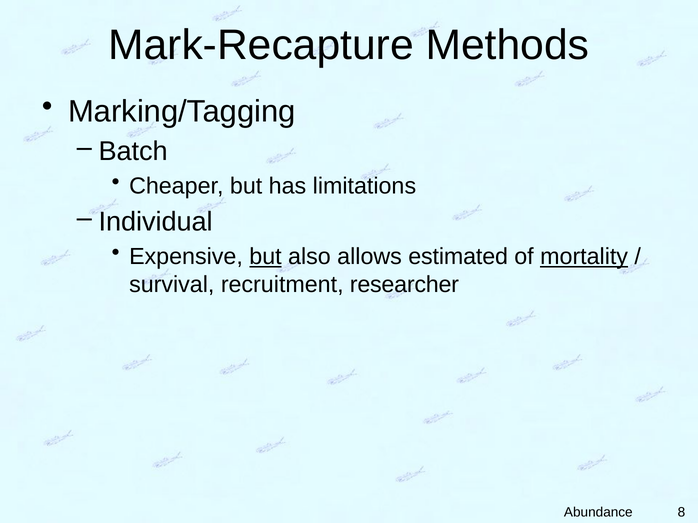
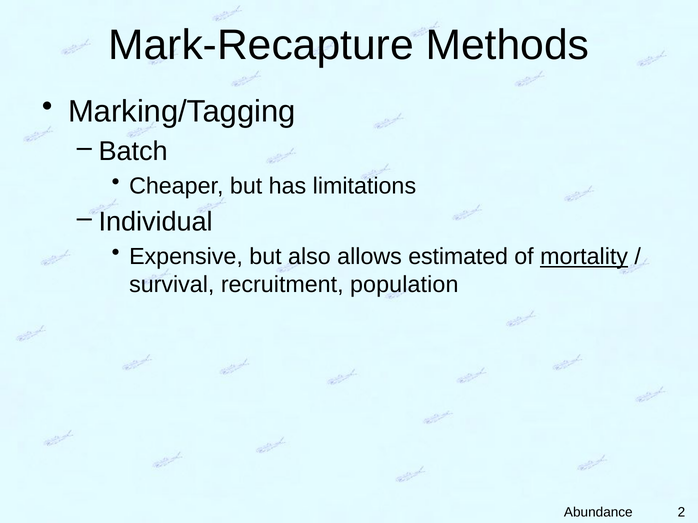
but underline: present -> none (265, 257)
researcher: researcher -> population (404, 285)
8: 8 -> 2 (681, 513)
